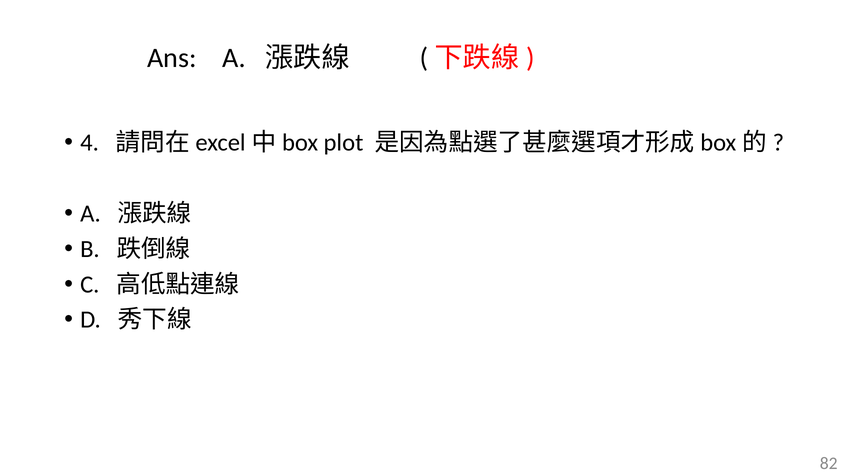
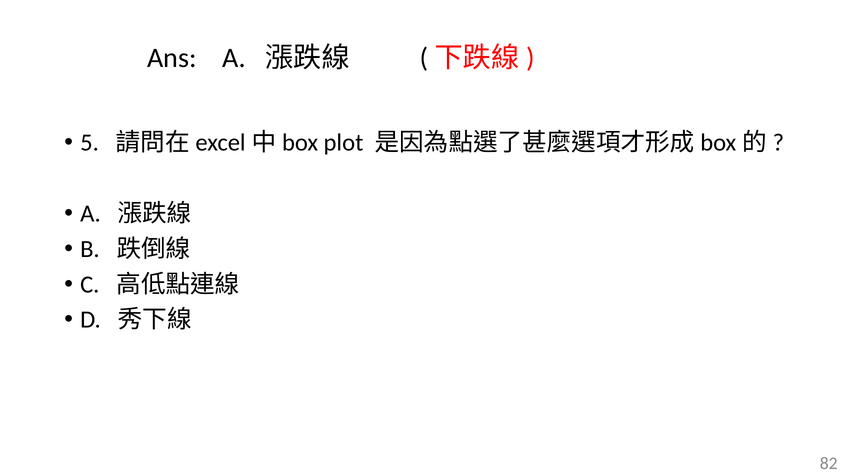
4: 4 -> 5 (90, 143)
